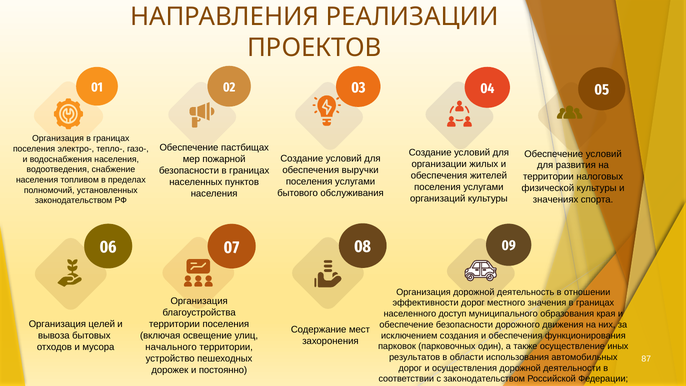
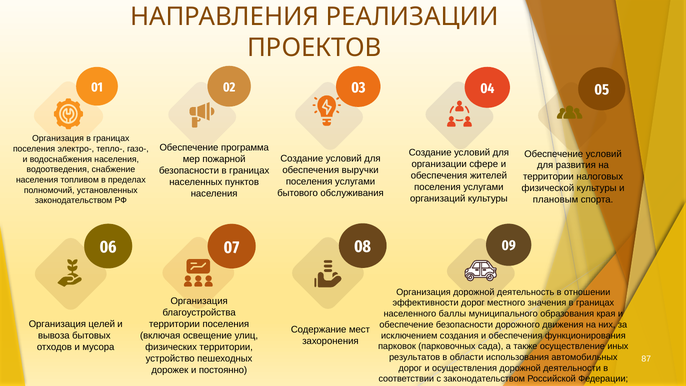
пастбищах: пастбищах -> программа (245, 148)
жилых: жилых -> сфере (484, 164)
значениях: значениях -> плановым (556, 200)
доступ: доступ -> баллы (452, 314)
один: один -> сада (491, 346)
начального: начального -> физических (171, 347)
